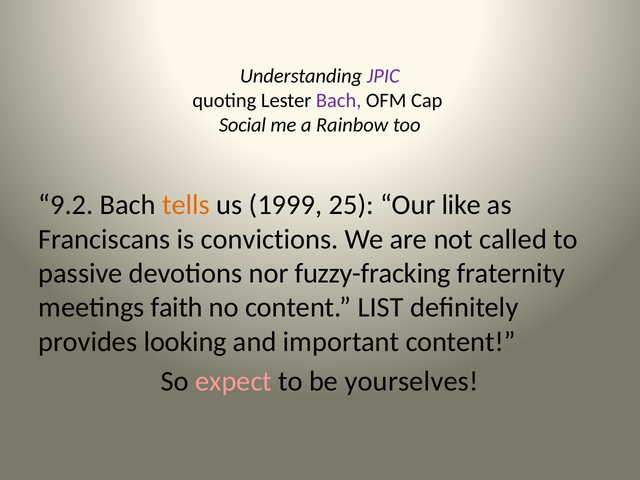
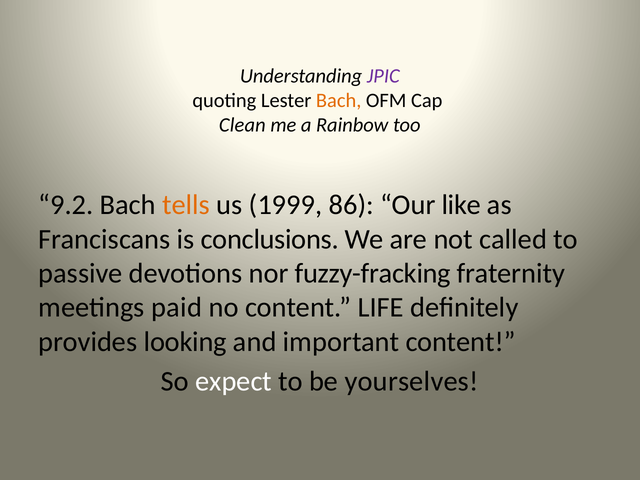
Bach colour: purple -> orange (339, 101)
Social: Social -> Clean (242, 125)
25: 25 -> 86 (351, 205)
convictions: convictions -> conclusions (270, 239)
faith: faith -> paid (177, 308)
LIST: LIST -> LIFE (381, 308)
expect colour: pink -> white (234, 382)
